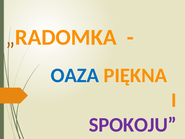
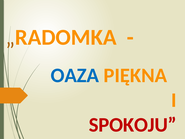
SPOKOJU colour: purple -> red (133, 125)
